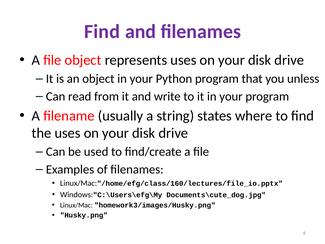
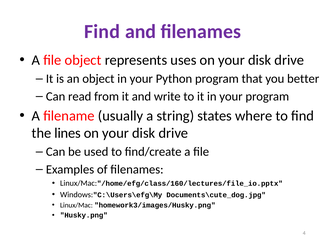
unless: unless -> better (303, 79)
the uses: uses -> lines (68, 133)
